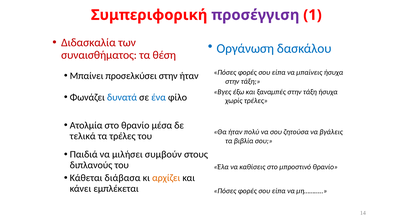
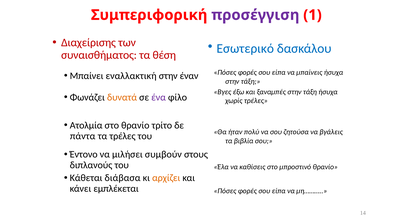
Διδασκαλία: Διδασκαλία -> Διαχείρισης (88, 42)
Οργάνωση: Οργάνωση -> Εσωτερικό (245, 49)
προσελκύσει: προσελκύσει -> εναλλακτική (131, 76)
στην ήταν: ήταν -> έναν (189, 76)
δυνατά colour: blue -> orange (122, 97)
ένα colour: blue -> purple (159, 97)
μέσα: μέσα -> τρίτο (162, 125)
τελικά: τελικά -> πάντα (83, 136)
Παιδιά: Παιδιά -> Έντονο (84, 154)
